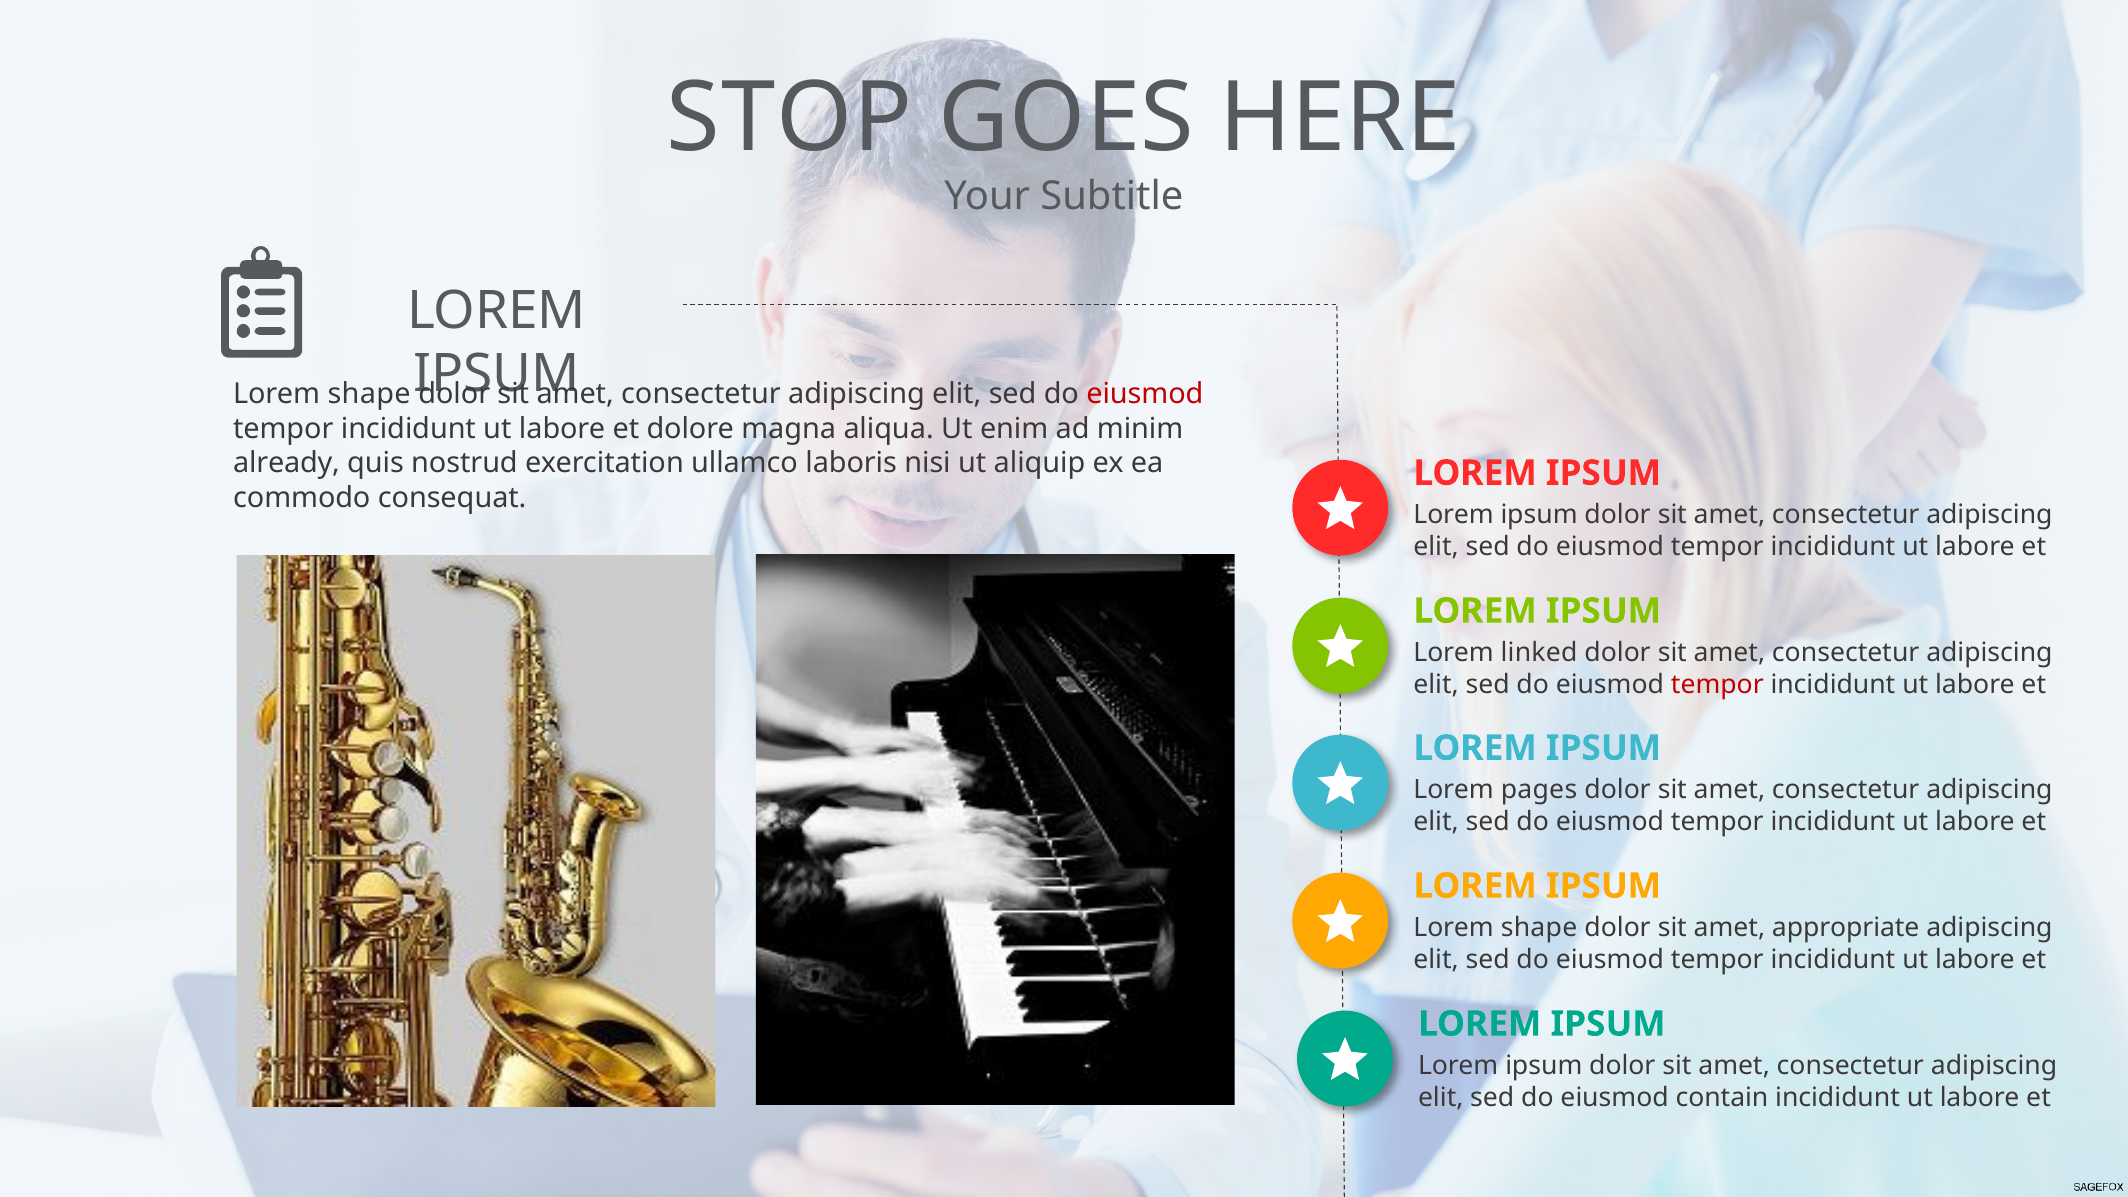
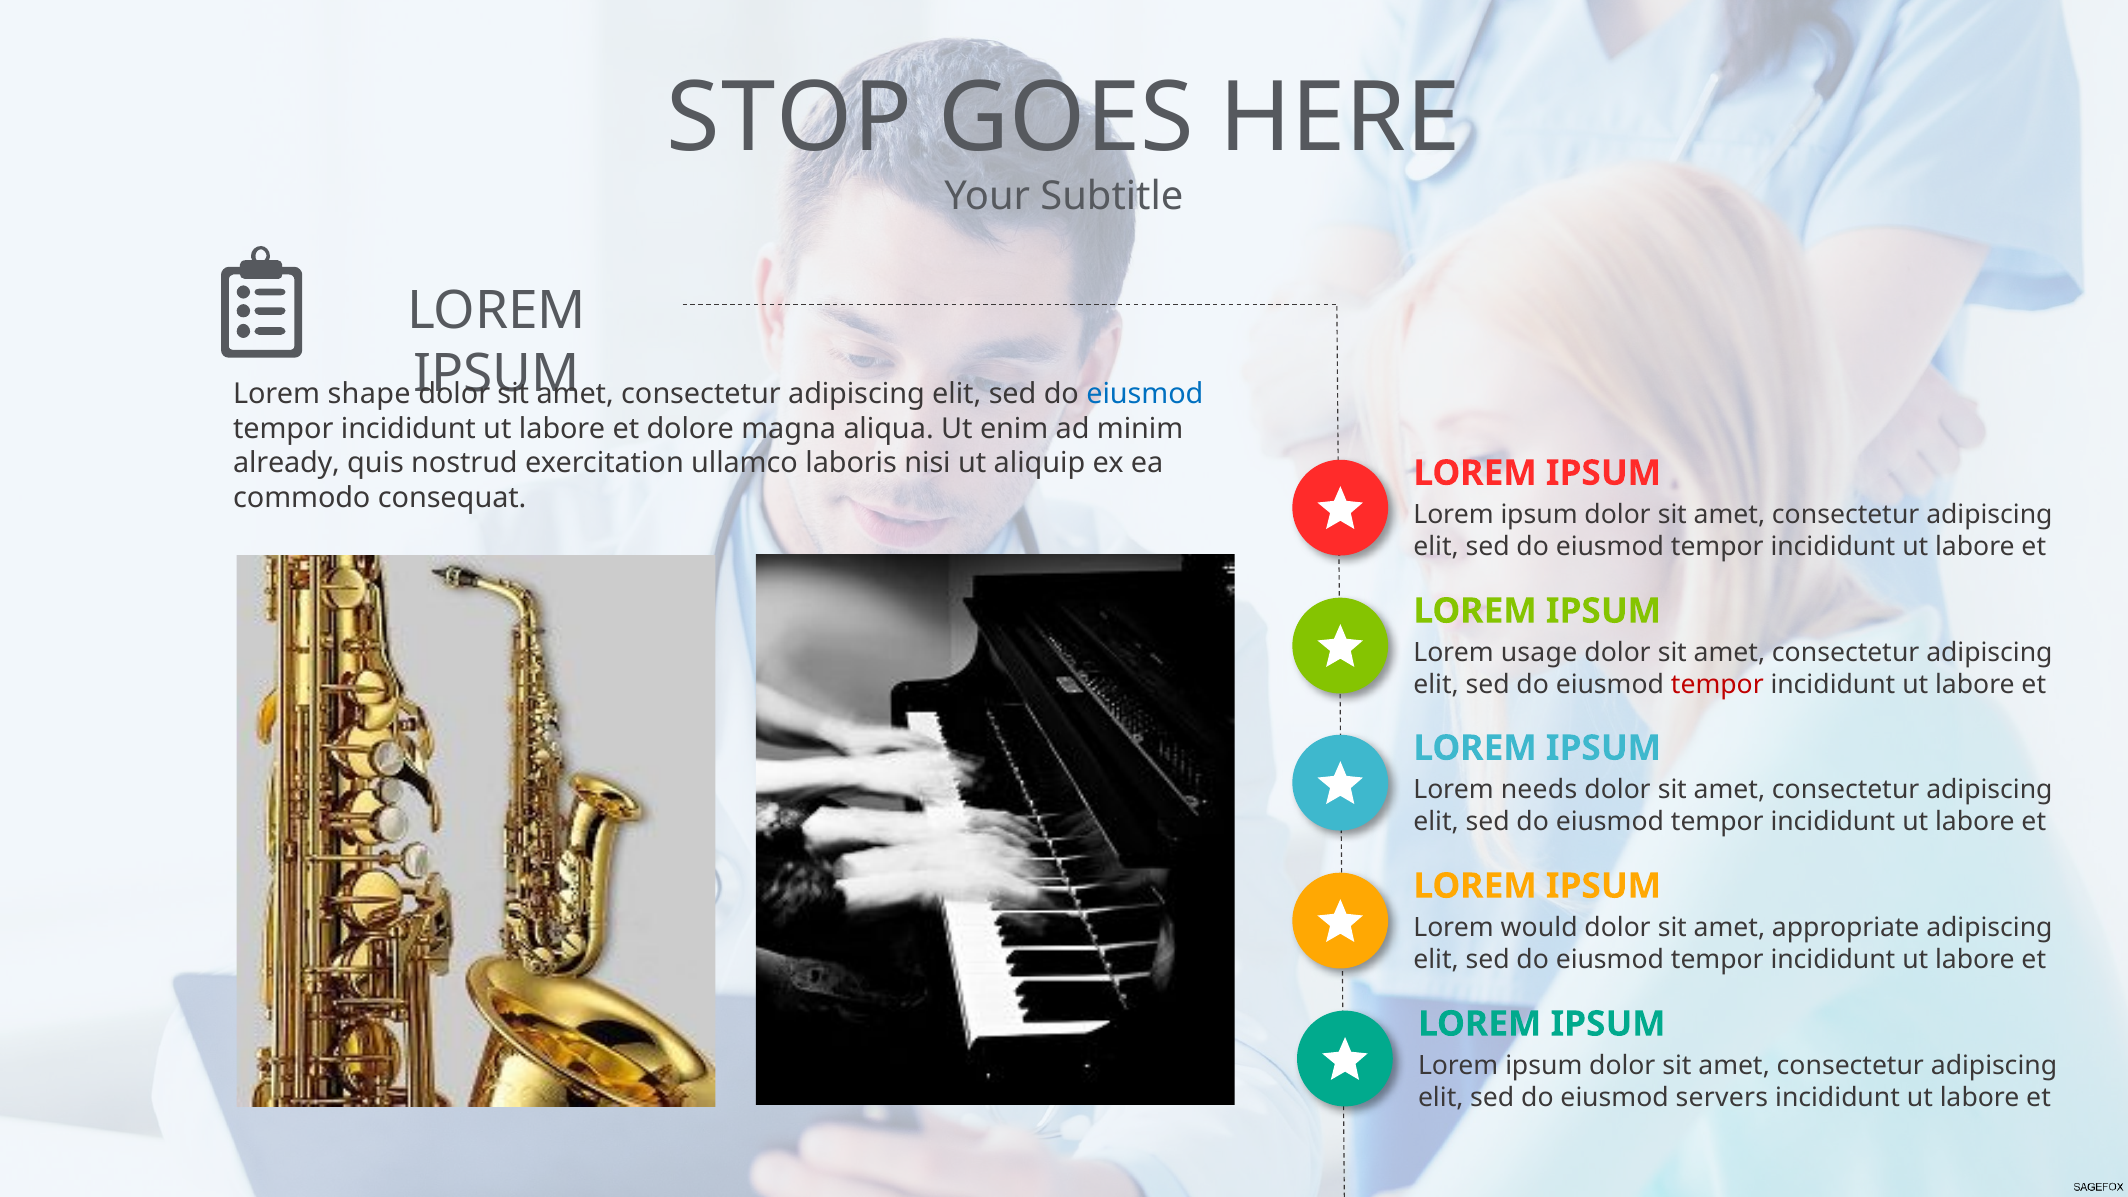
eiusmod colour: red -> blue (1145, 394)
linked: linked -> usage (1539, 653)
pages: pages -> needs (1539, 790)
shape: shape -> would (1539, 928)
contain: contain -> servers (1722, 1098)
